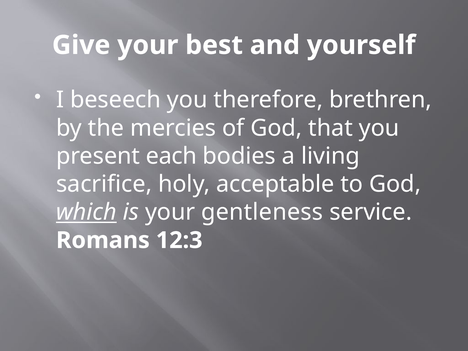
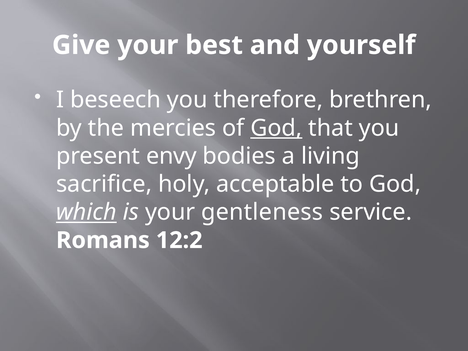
God underline: none -> present (276, 128)
each: each -> envy (171, 156)
12:3: 12:3 -> 12:2 (179, 240)
